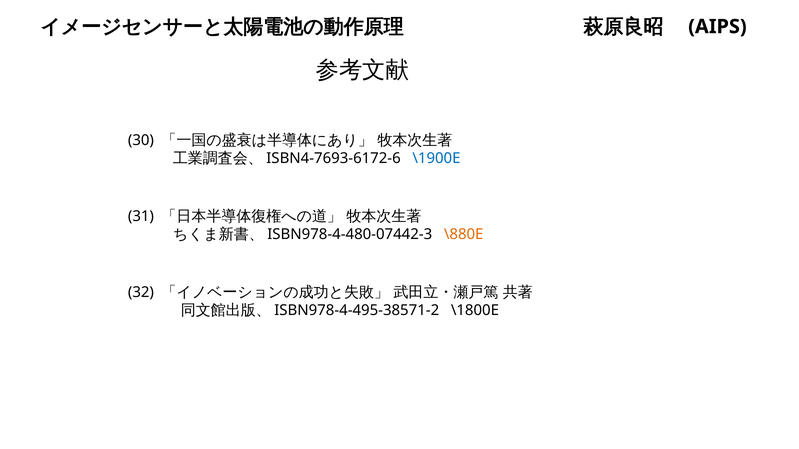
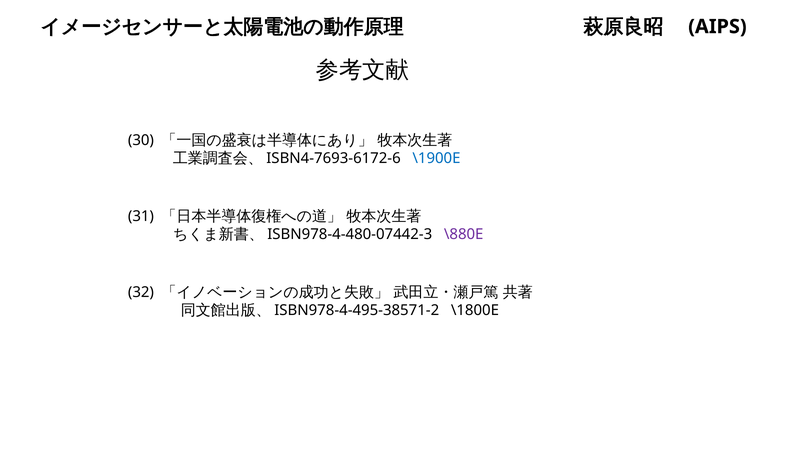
\880E colour: orange -> purple (464, 234)
